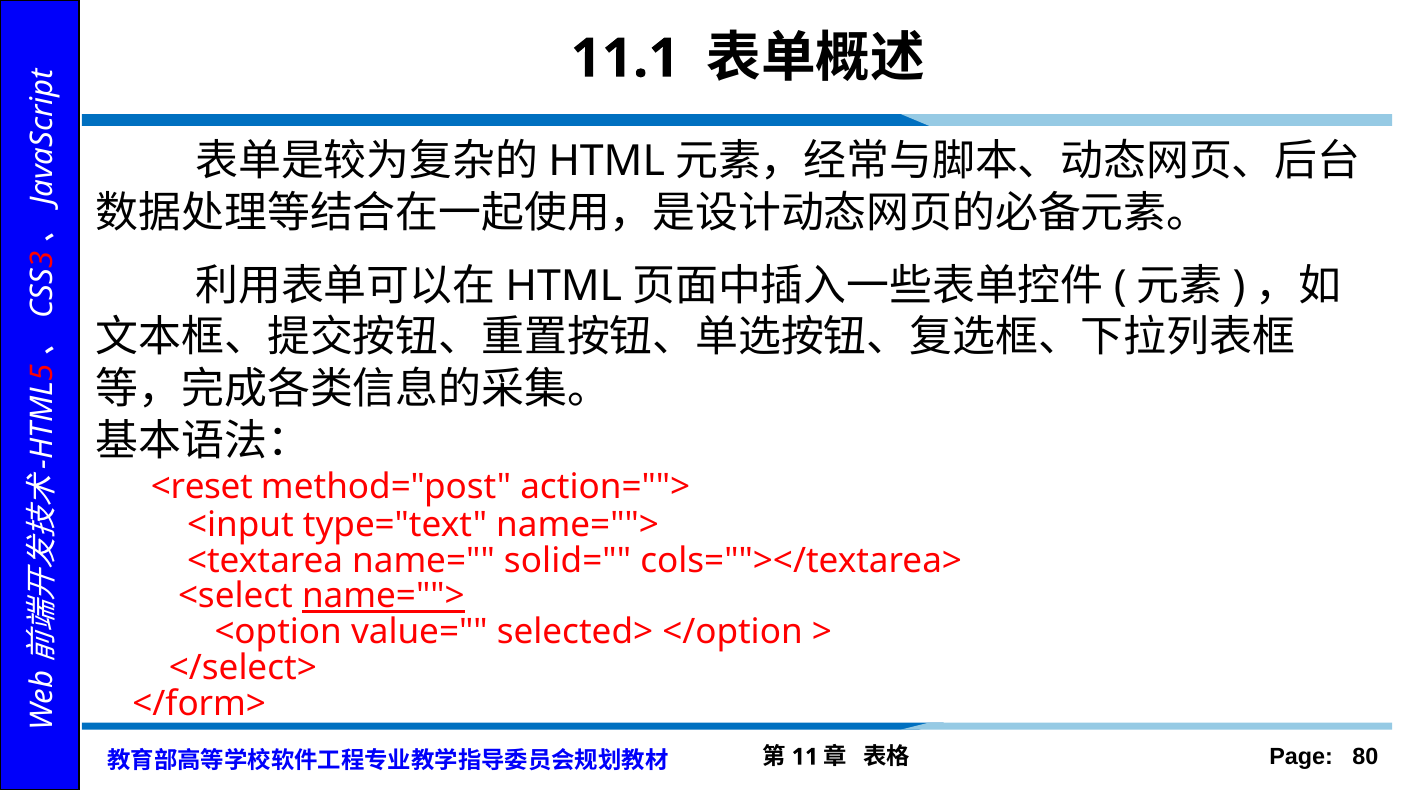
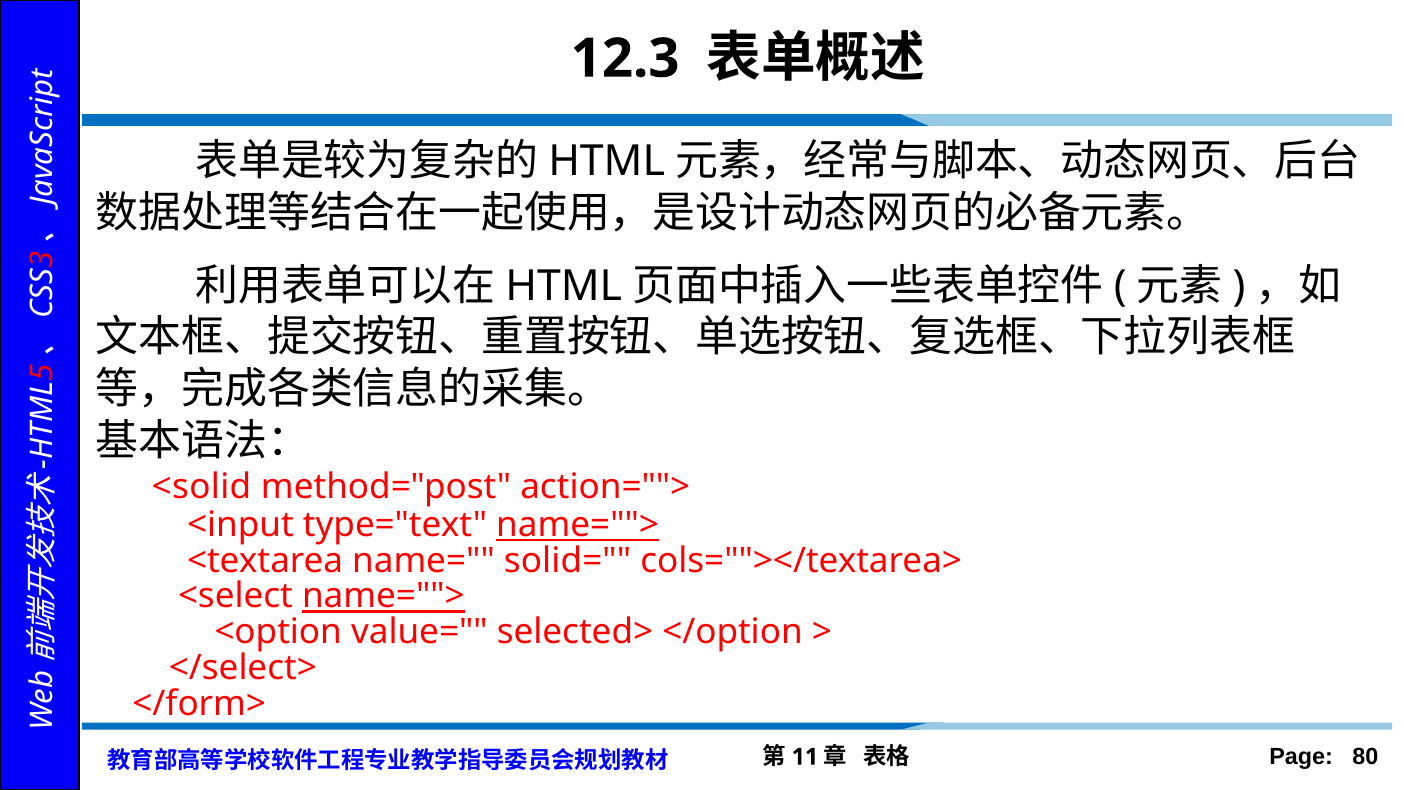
11.1: 11.1 -> 12.3 (625, 59)
<reset: <reset -> <solid (202, 487)
name=""> underline: none -> present (578, 525)
